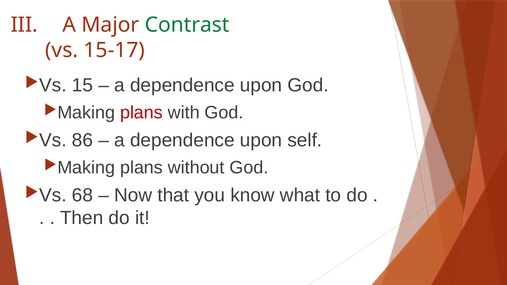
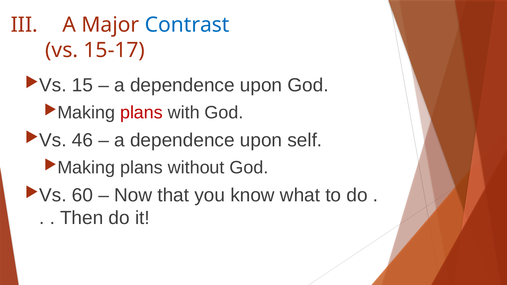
Contrast colour: green -> blue (187, 25)
86: 86 -> 46 (83, 140)
68: 68 -> 60 (83, 195)
